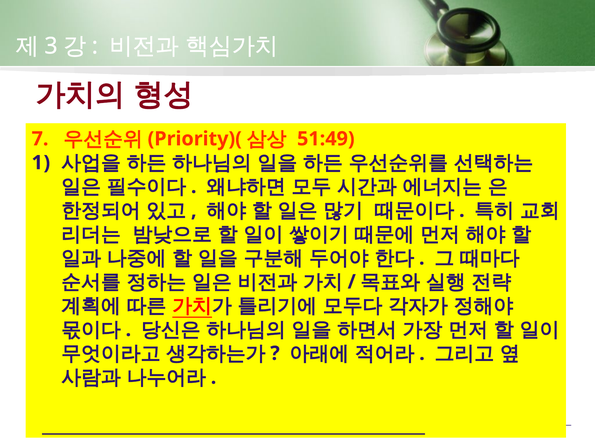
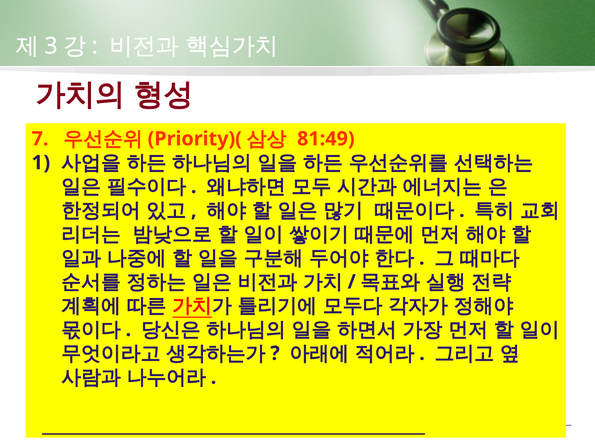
51:49: 51:49 -> 81:49 (326, 139)
